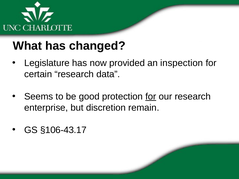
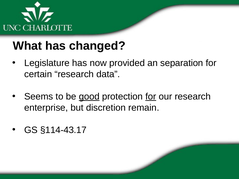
inspection: inspection -> separation (182, 63)
good underline: none -> present (89, 97)
§106-43.17: §106-43.17 -> §114-43.17 (63, 130)
